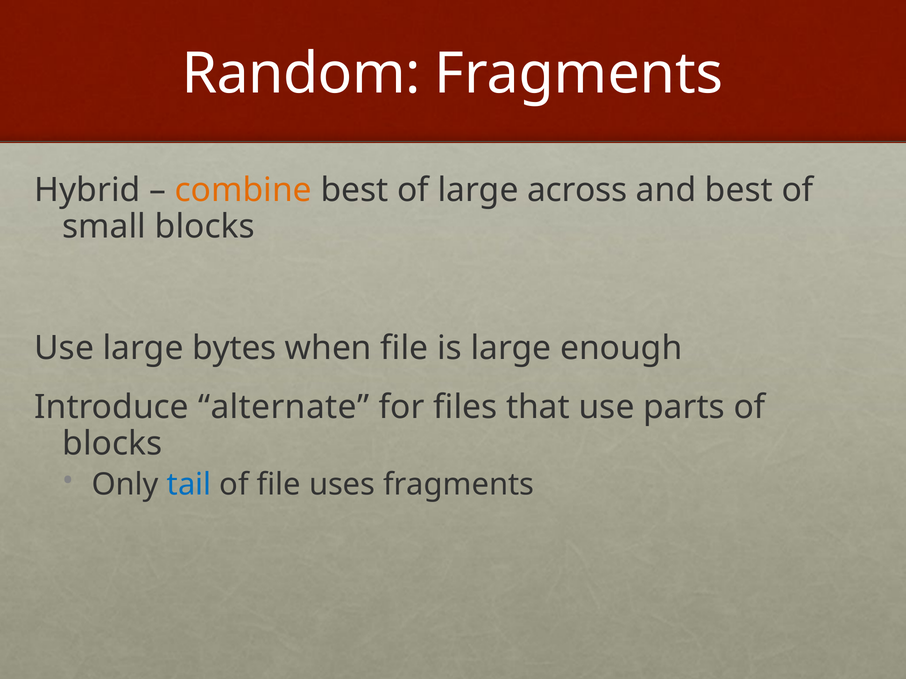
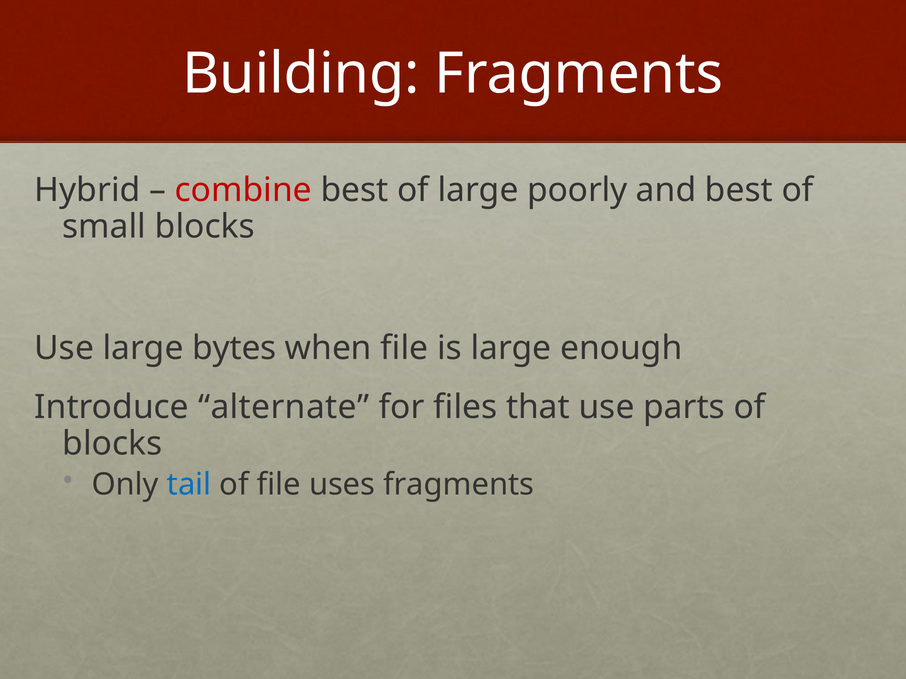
Random: Random -> Building (301, 74)
combine colour: orange -> red (243, 190)
across: across -> poorly (577, 190)
